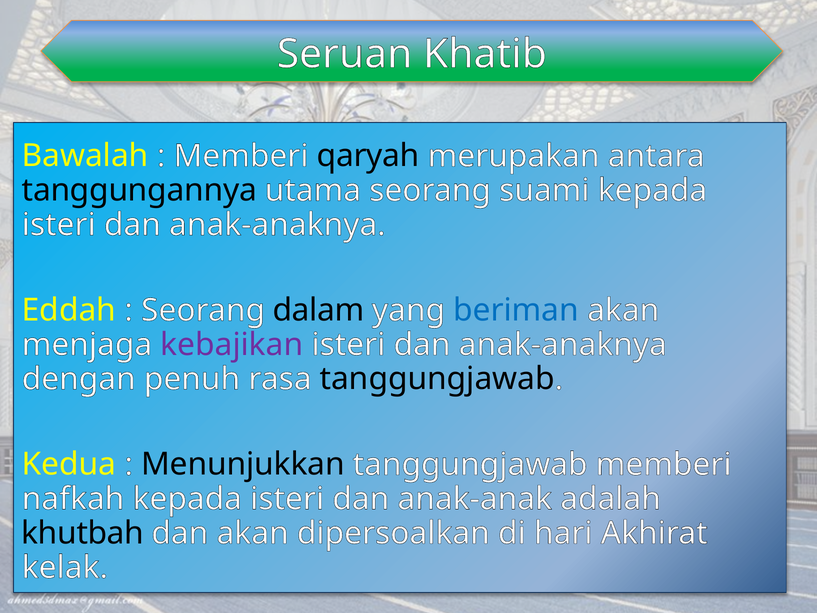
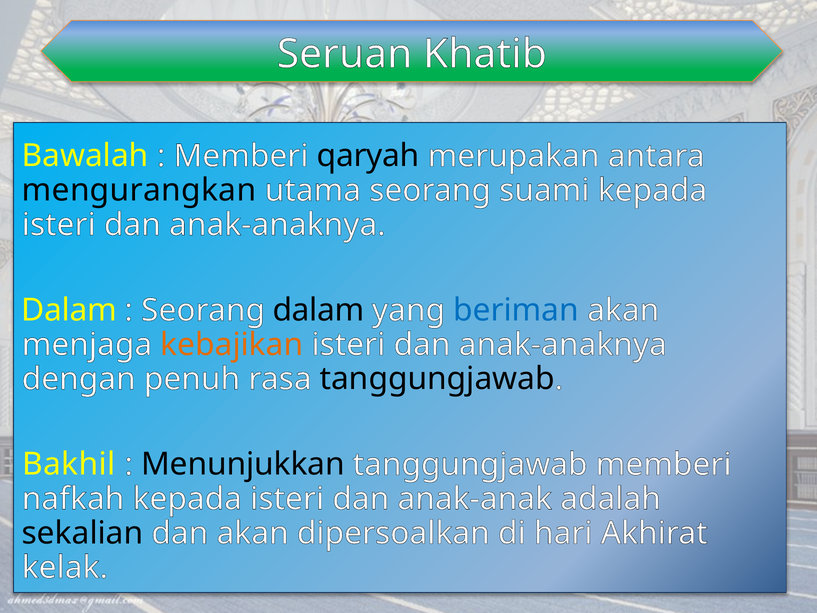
tanggungannya: tanggungannya -> mengurangkan (139, 190)
Eddah: Eddah -> Dalam (69, 310)
kebajikan colour: purple -> orange (232, 344)
Kedua: Kedua -> Bakhil (69, 464)
khutbah: khutbah -> sekalian (83, 533)
